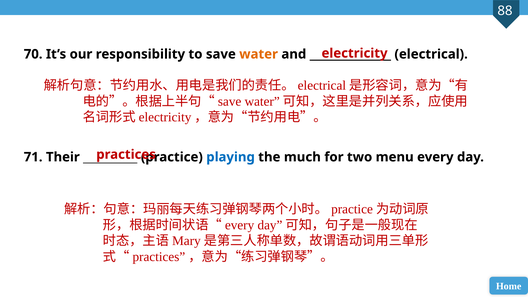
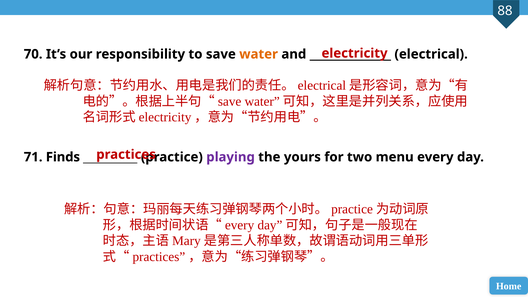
Their: Their -> Finds (63, 157)
playing colour: blue -> purple (231, 157)
much: much -> yours (302, 157)
